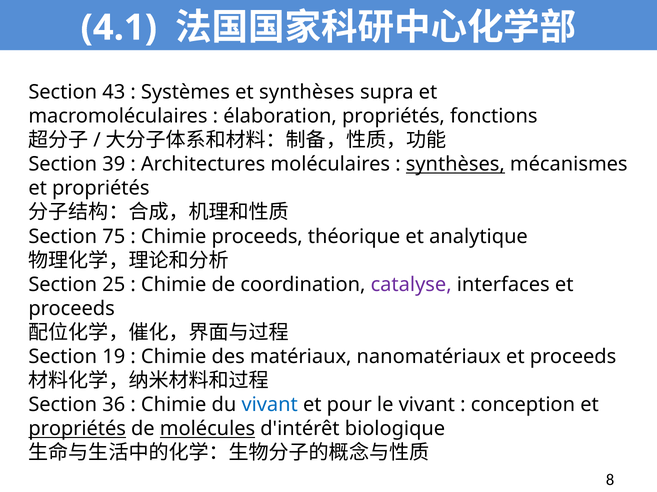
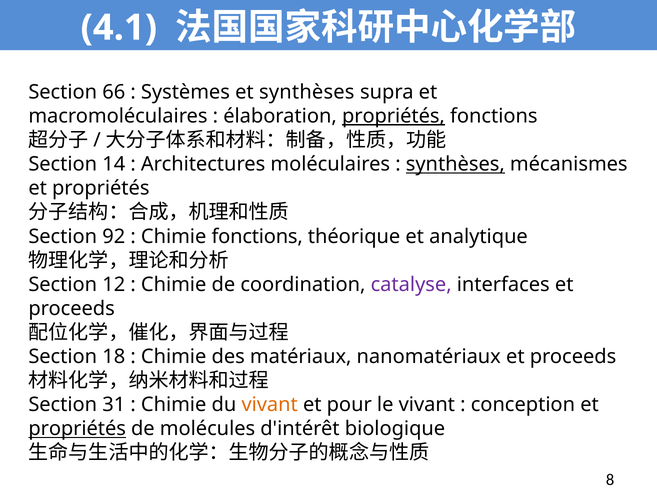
43: 43 -> 66 (114, 92)
propriétés underline: none -> present (393, 116)
39: 39 -> 14 (114, 165)
75: 75 -> 92 (114, 237)
Chimie proceeds: proceeds -> fonctions (257, 237)
25: 25 -> 12 (114, 285)
19: 19 -> 18 (114, 357)
36: 36 -> 31 (114, 405)
vivant colour: blue -> orange (270, 405)
molécules underline: present -> none (207, 429)
